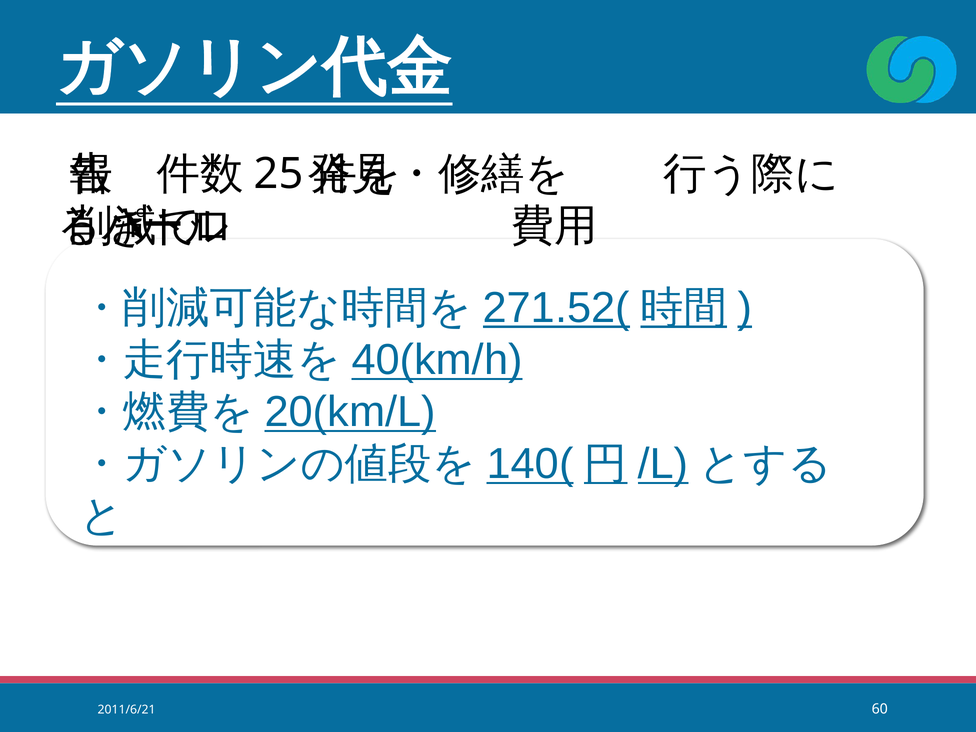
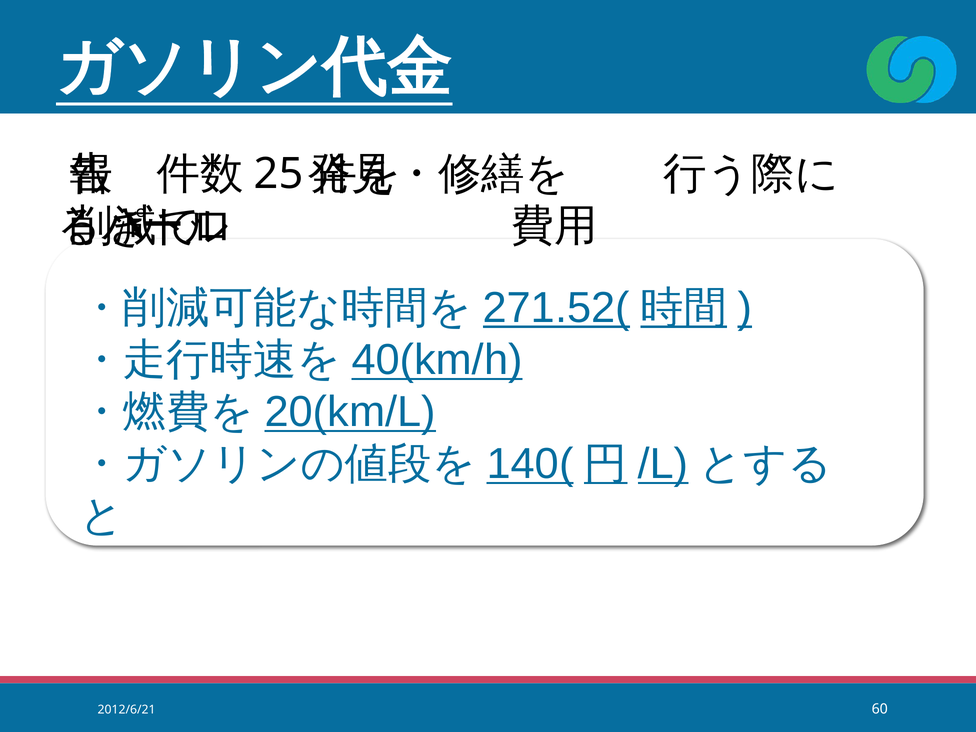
2011/6/21: 2011/6/21 -> 2012/6/21 (127, 710)
